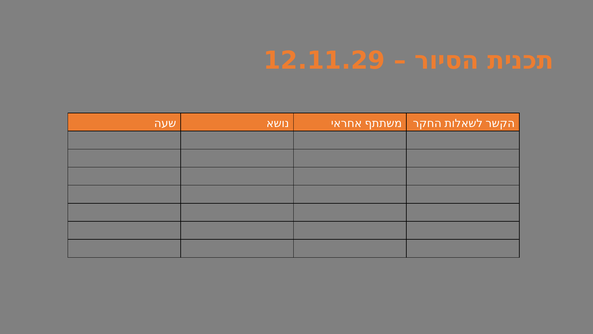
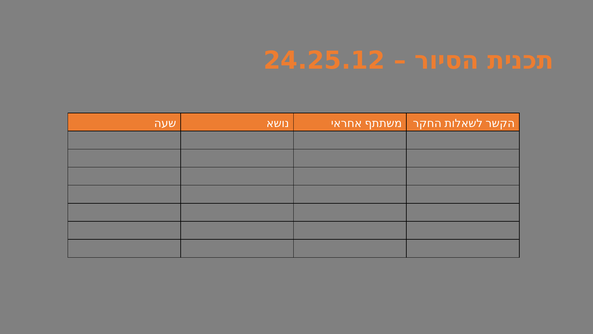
12.11.29: 12.11.29 -> 24.25.12 (324, 61)
